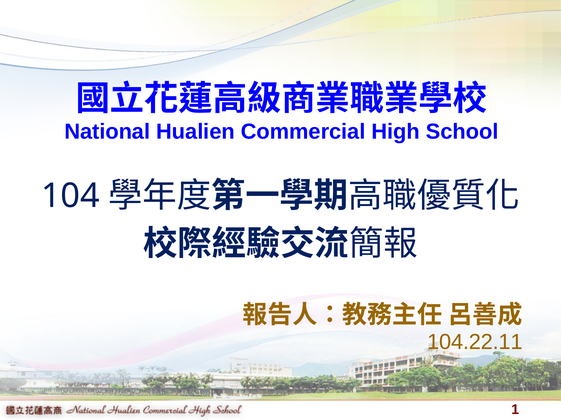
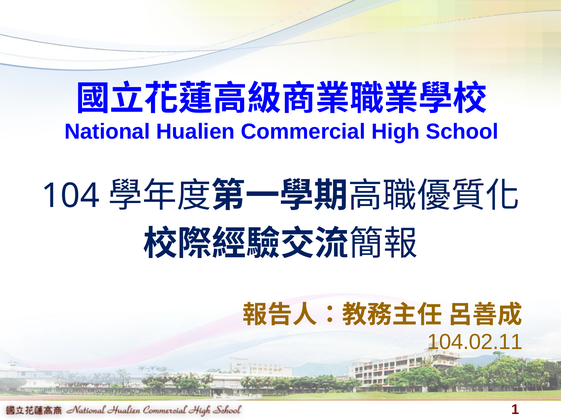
104.22.11: 104.22.11 -> 104.02.11 (475, 343)
